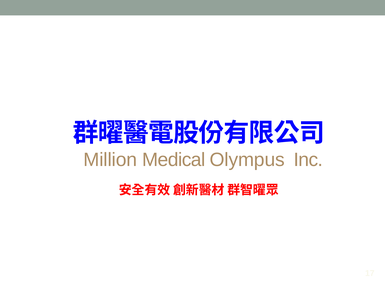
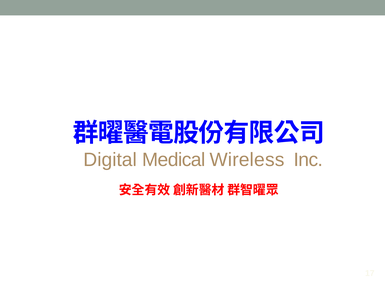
Million: Million -> Digital (110, 160)
Olympus: Olympus -> Wireless (247, 160)
